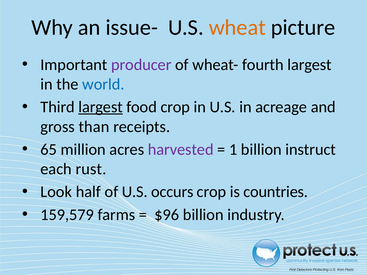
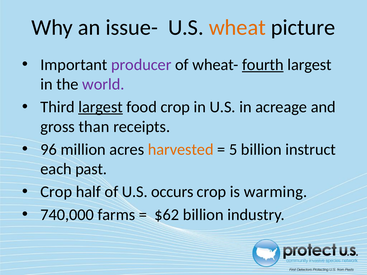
fourth underline: none -> present (263, 65)
world colour: blue -> purple (103, 84)
65: 65 -> 96 (49, 150)
harvested colour: purple -> orange (181, 150)
1: 1 -> 5 (233, 150)
rust: rust -> past (91, 169)
Look: Look -> Crop (56, 192)
countries: countries -> warming (276, 192)
159,579: 159,579 -> 740,000 (67, 215)
$96: $96 -> $62 (167, 215)
